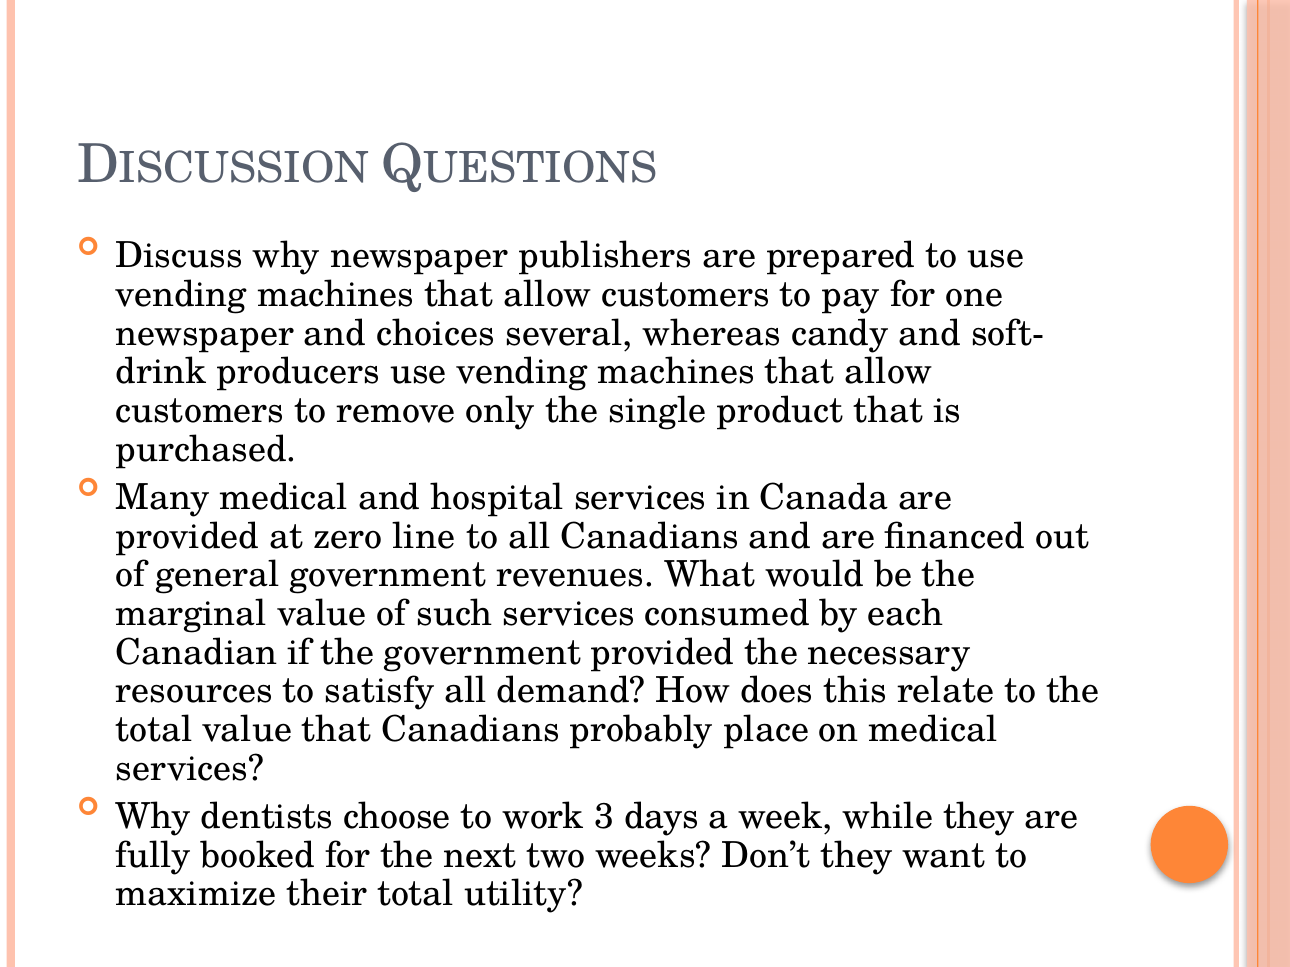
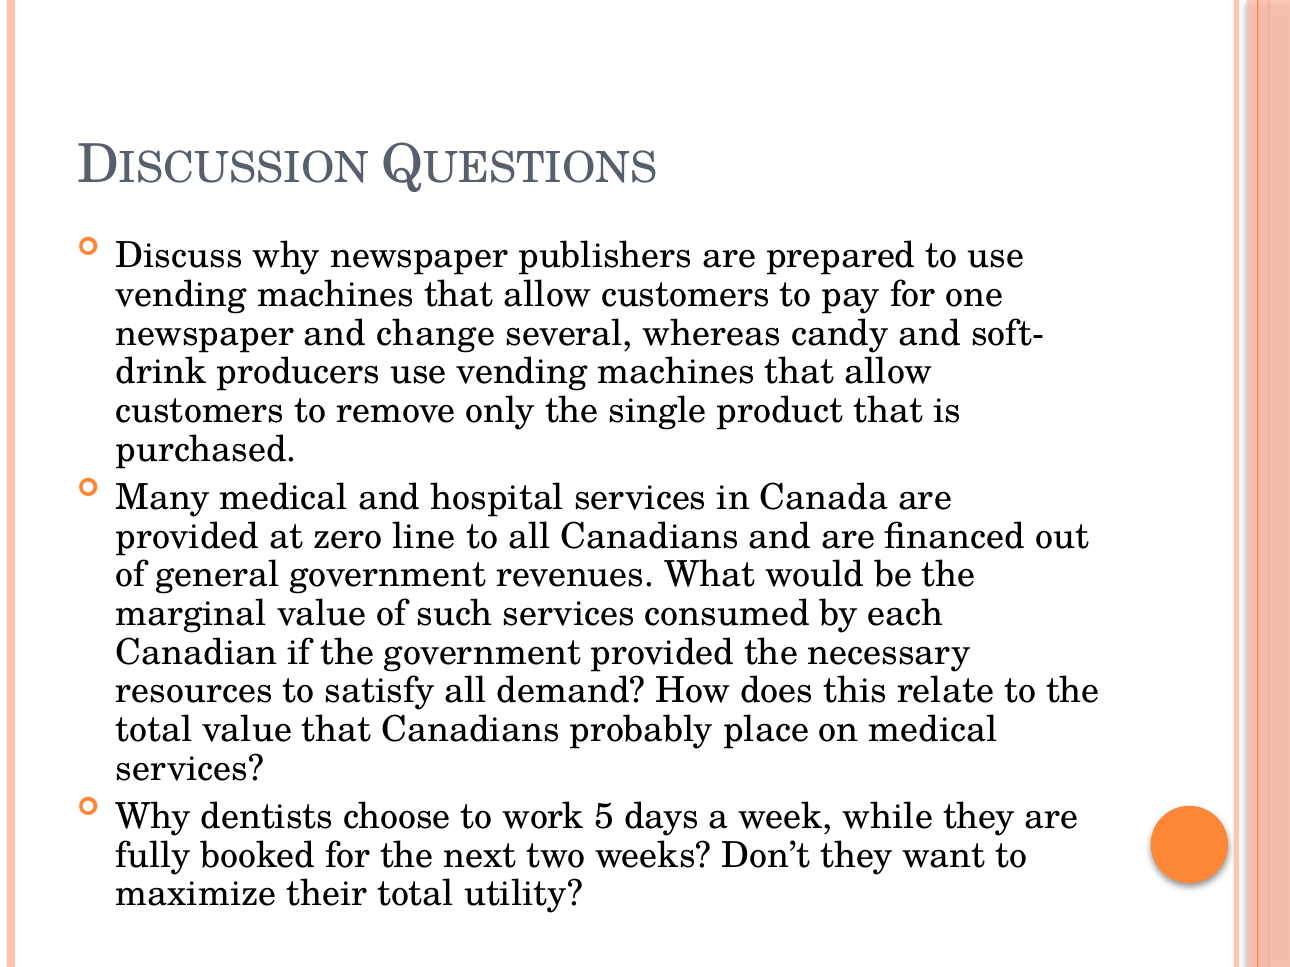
choices: choices -> change (436, 334)
3: 3 -> 5 (604, 817)
